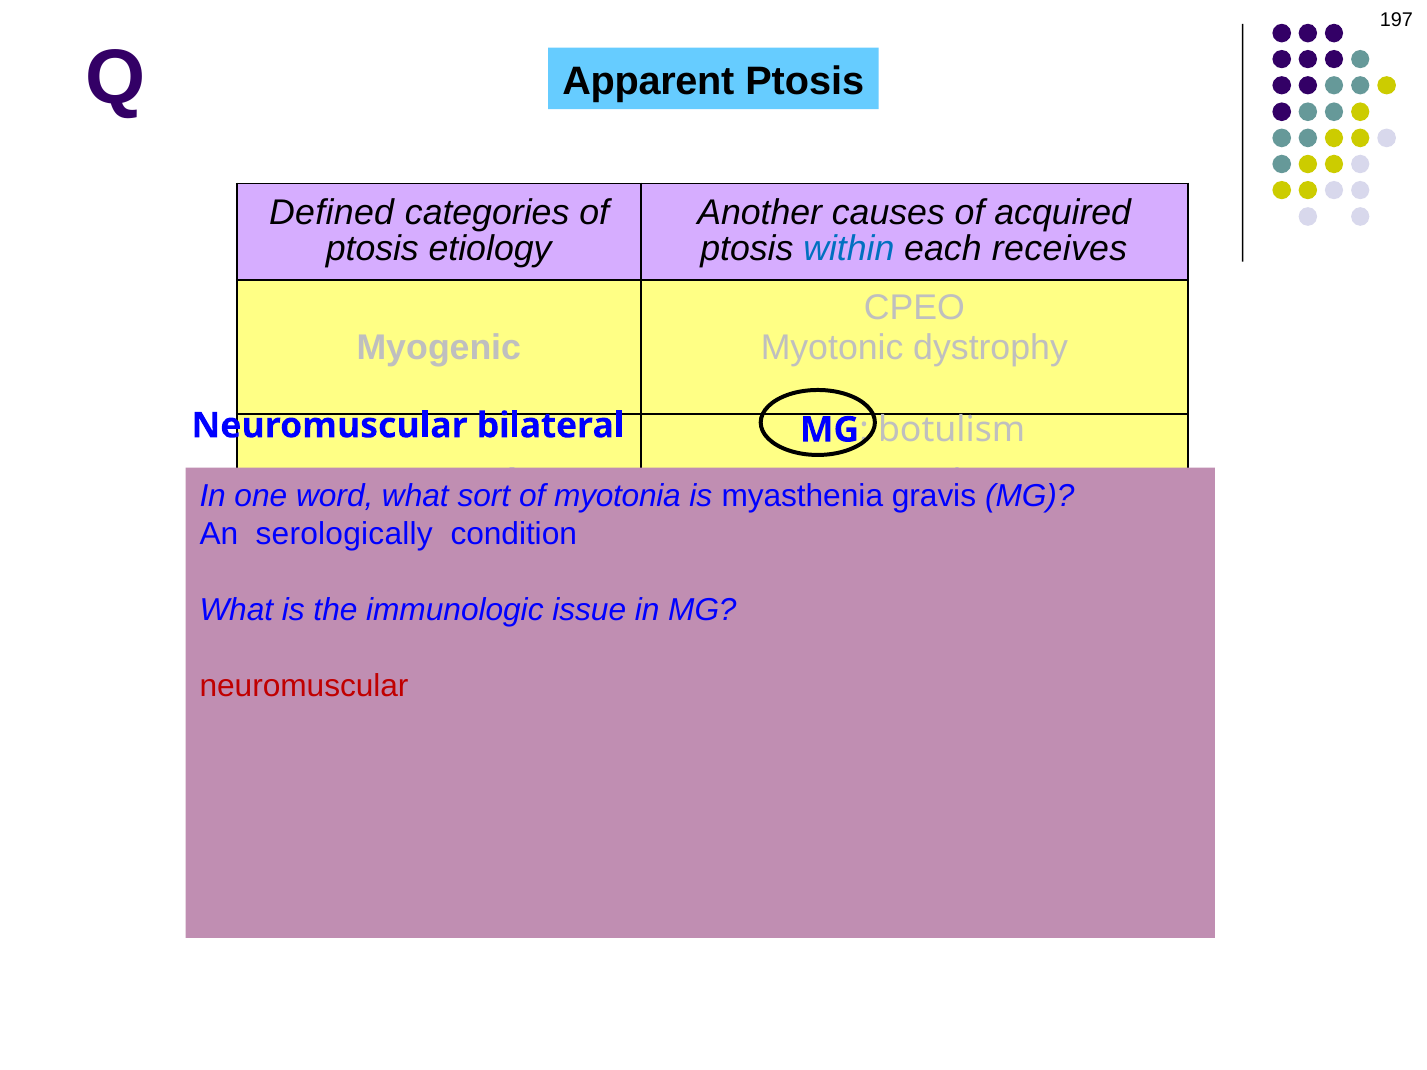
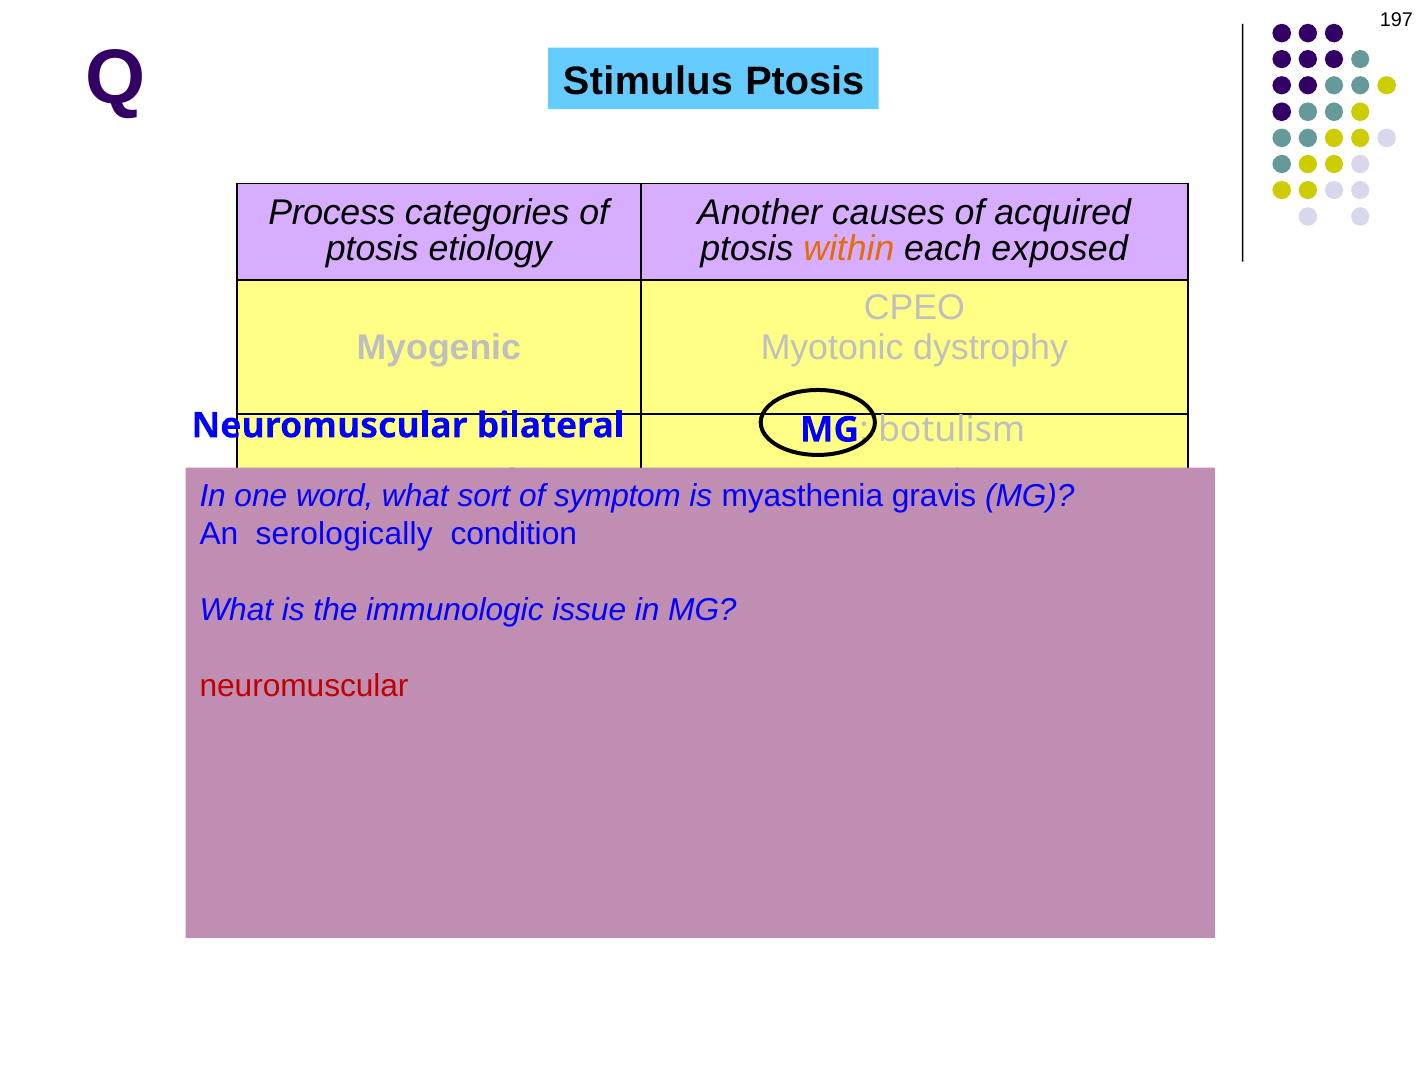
Apparent: Apparent -> Stimulus (648, 81)
Defined: Defined -> Process (332, 213)
within colour: blue -> orange (849, 249)
receives: receives -> exposed (1060, 249)
myotonia: myotonia -> symptom (617, 496)
